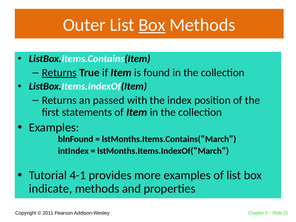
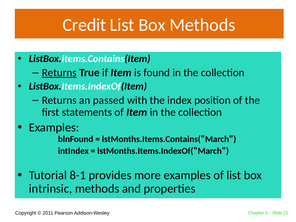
Outer: Outer -> Credit (84, 25)
Box underline: present -> none (152, 25)
4-1: 4-1 -> 8-1 (78, 175)
indicate: indicate -> intrinsic (51, 189)
